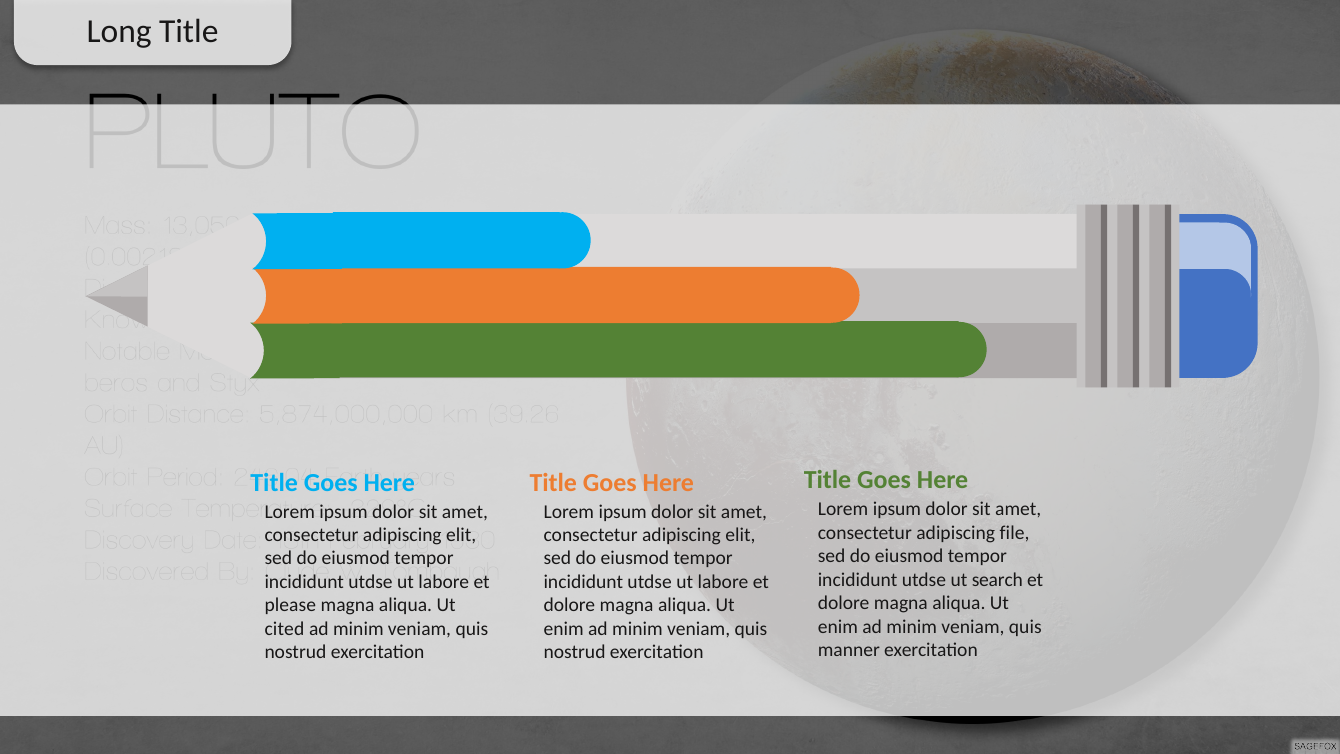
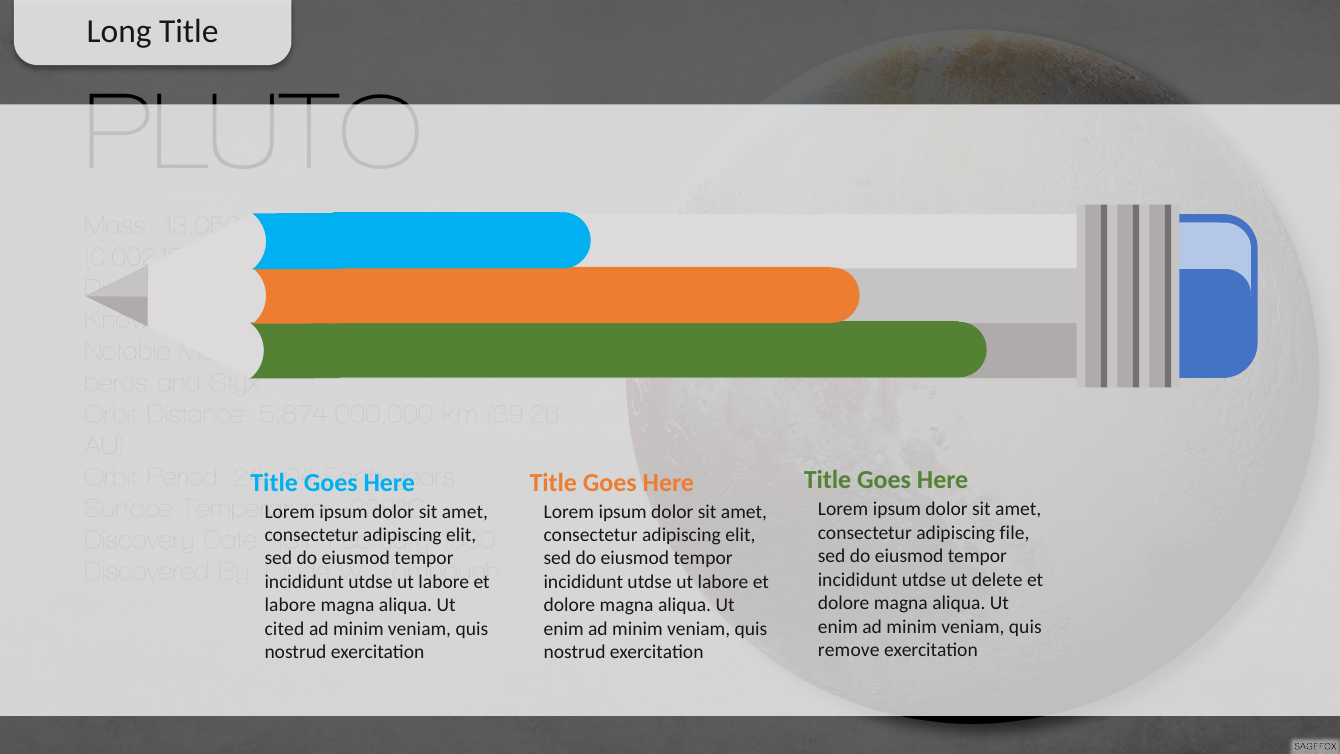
search: search -> delete (997, 579)
please: please -> labore (290, 605)
manner: manner -> remove (849, 650)
